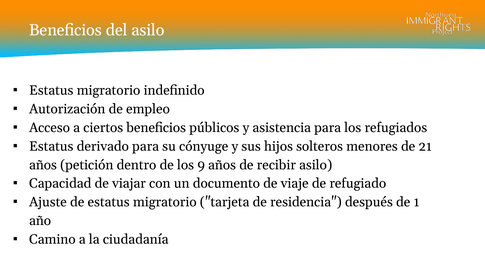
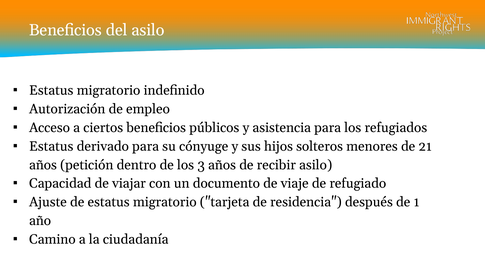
9: 9 -> 3 (201, 165)
